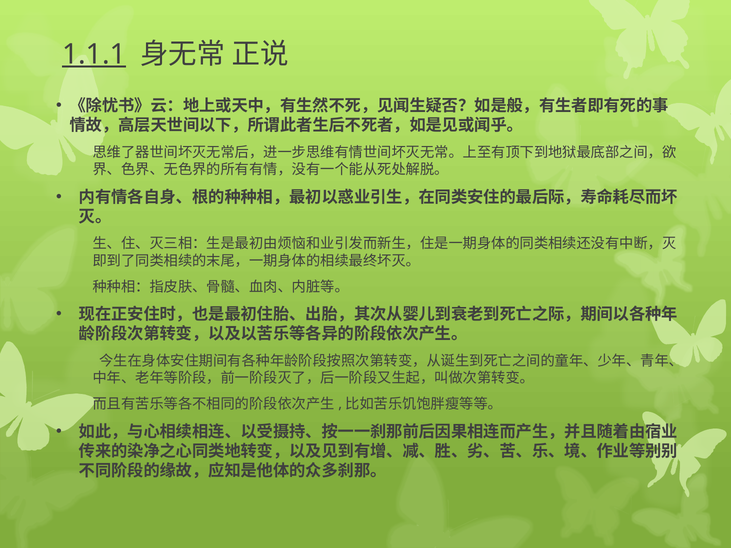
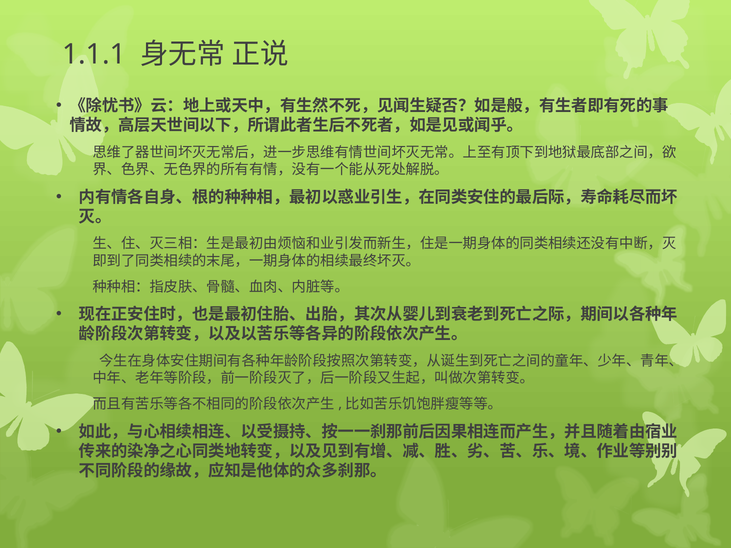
1.1.1 underline: present -> none (94, 54)
